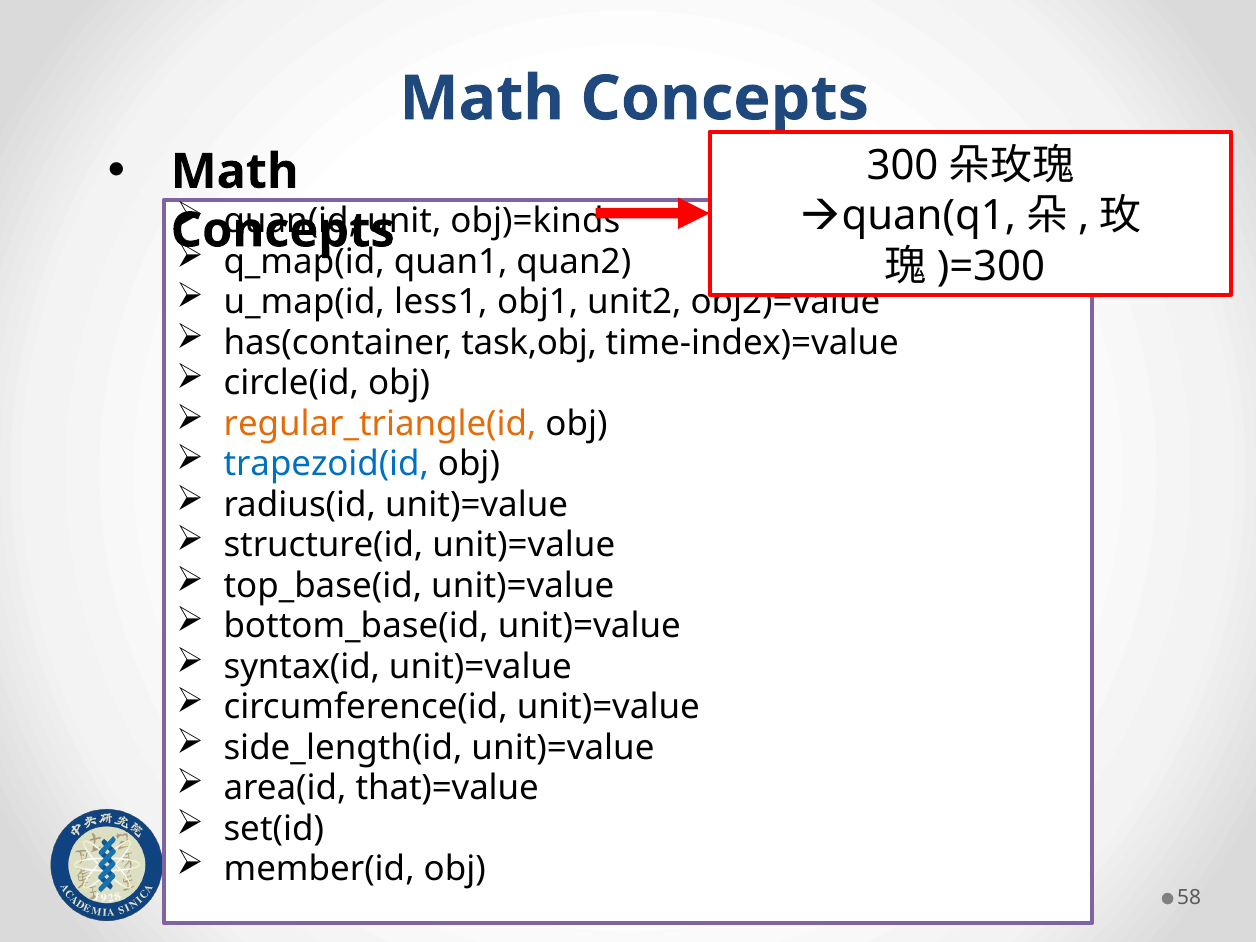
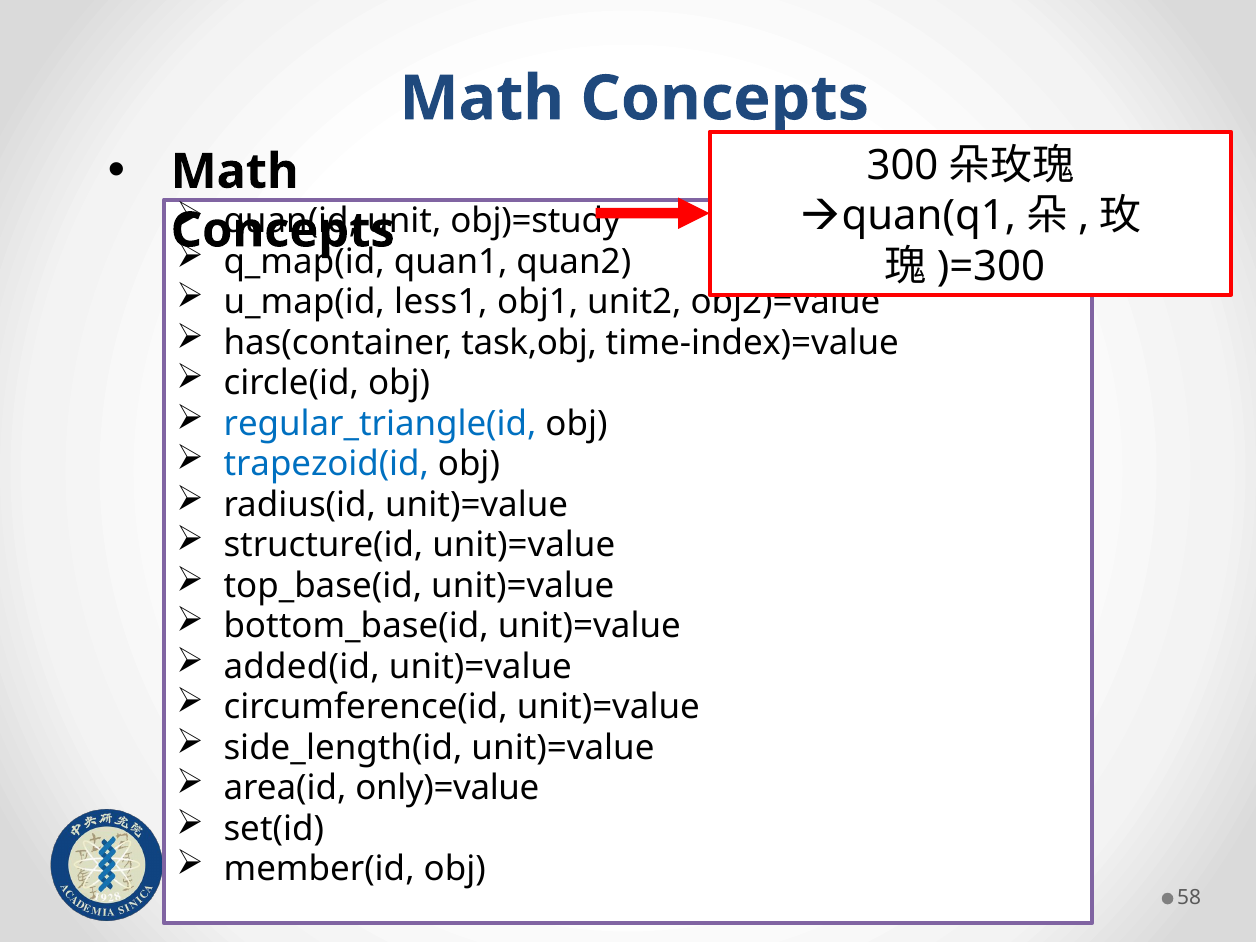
obj)=kinds: obj)=kinds -> obj)=study (536, 221)
regular_triangle(id colour: orange -> blue (380, 424)
syntax(id: syntax(id -> added(id (302, 667)
that)=value: that)=value -> only)=value (447, 788)
